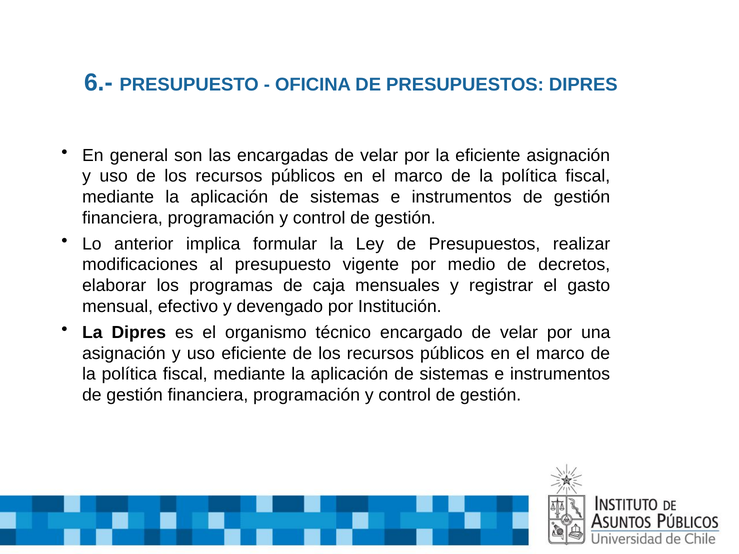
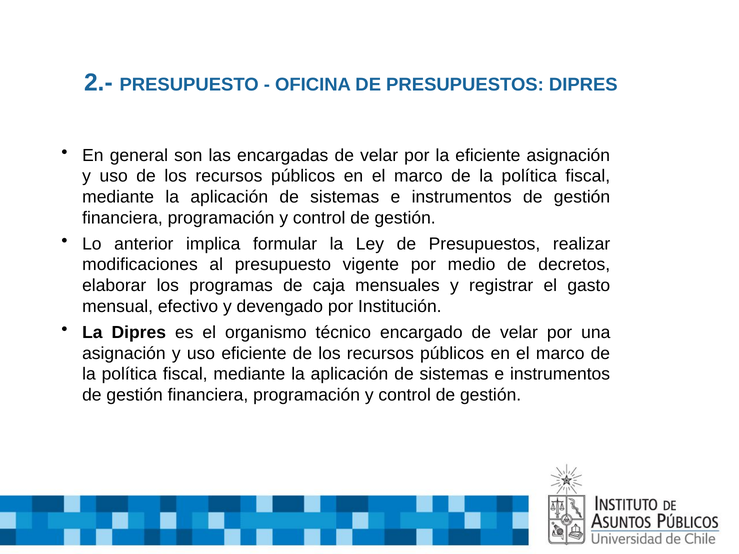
6.-: 6.- -> 2.- (98, 83)
